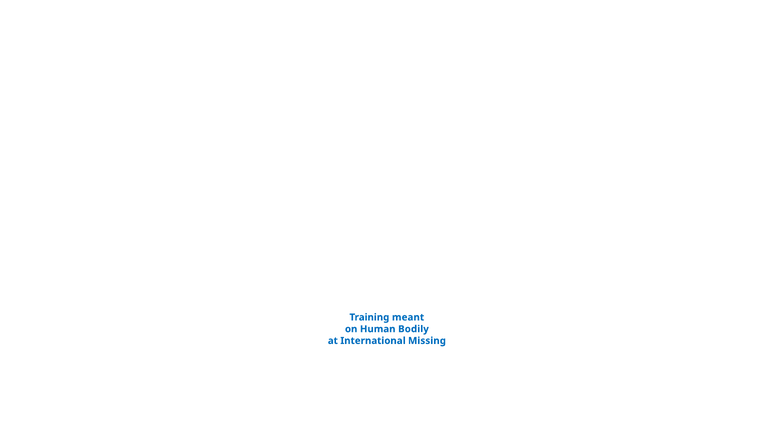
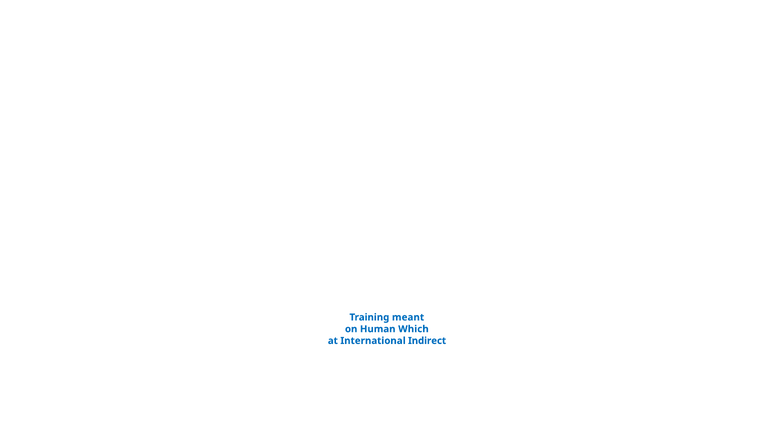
Bodily: Bodily -> Which (413, 329)
Missing: Missing -> Indirect (427, 341)
